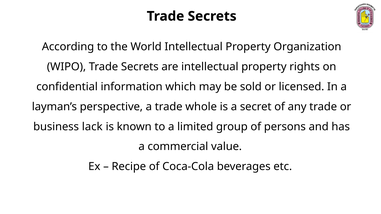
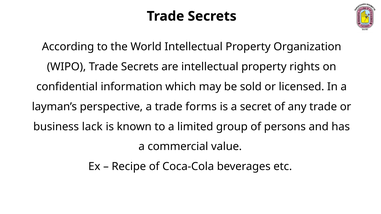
whole: whole -> forms (201, 107)
